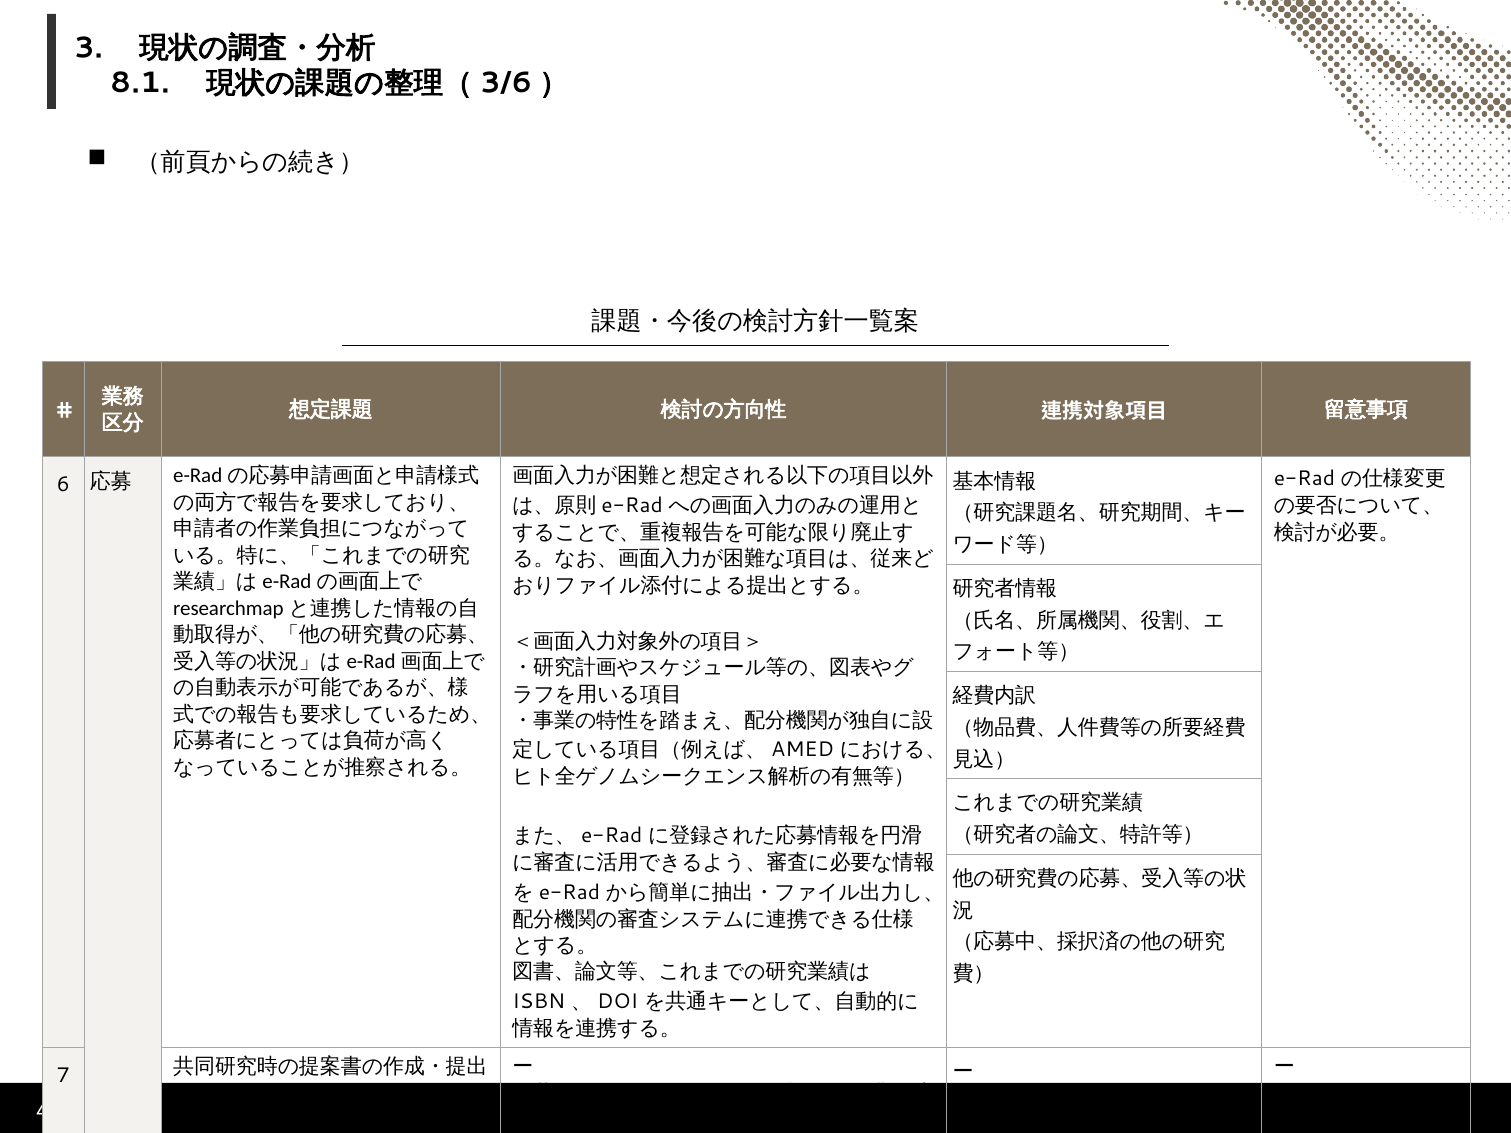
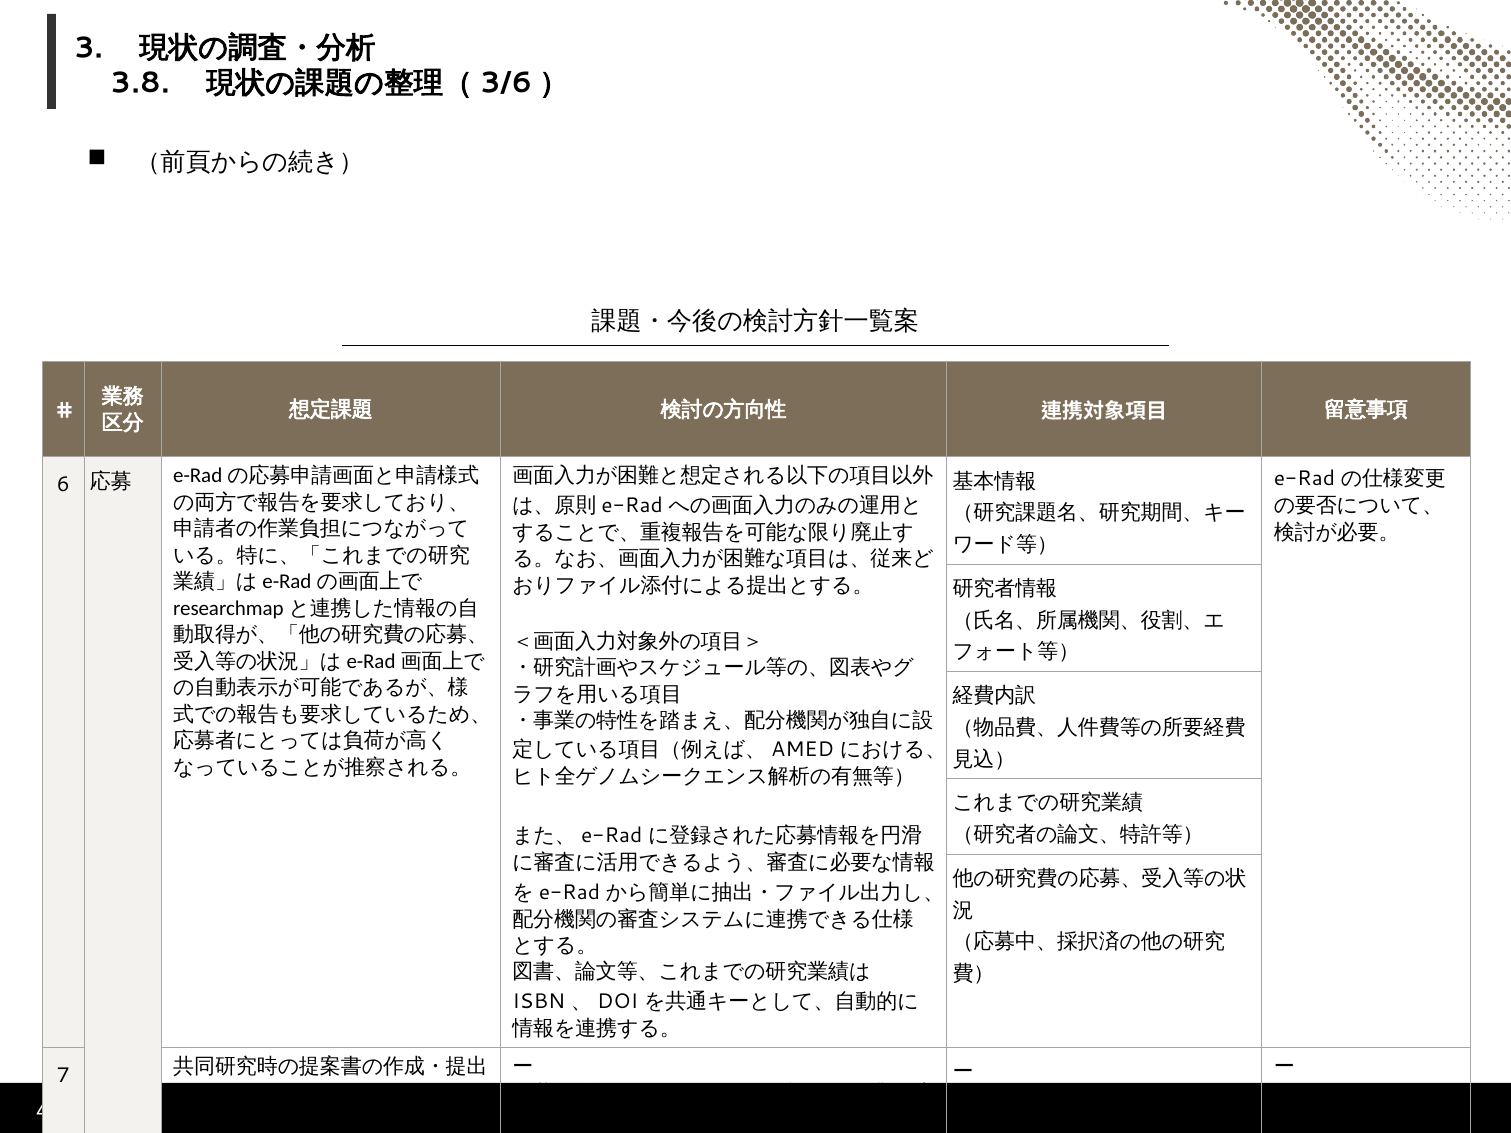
8.1: 8.1 -> 3.8 (140, 83)
